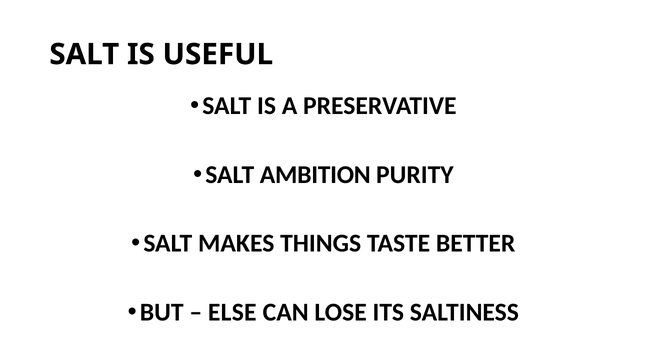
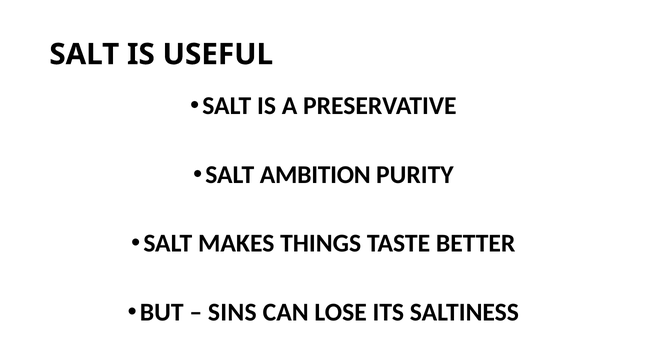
ELSE: ELSE -> SINS (232, 312)
